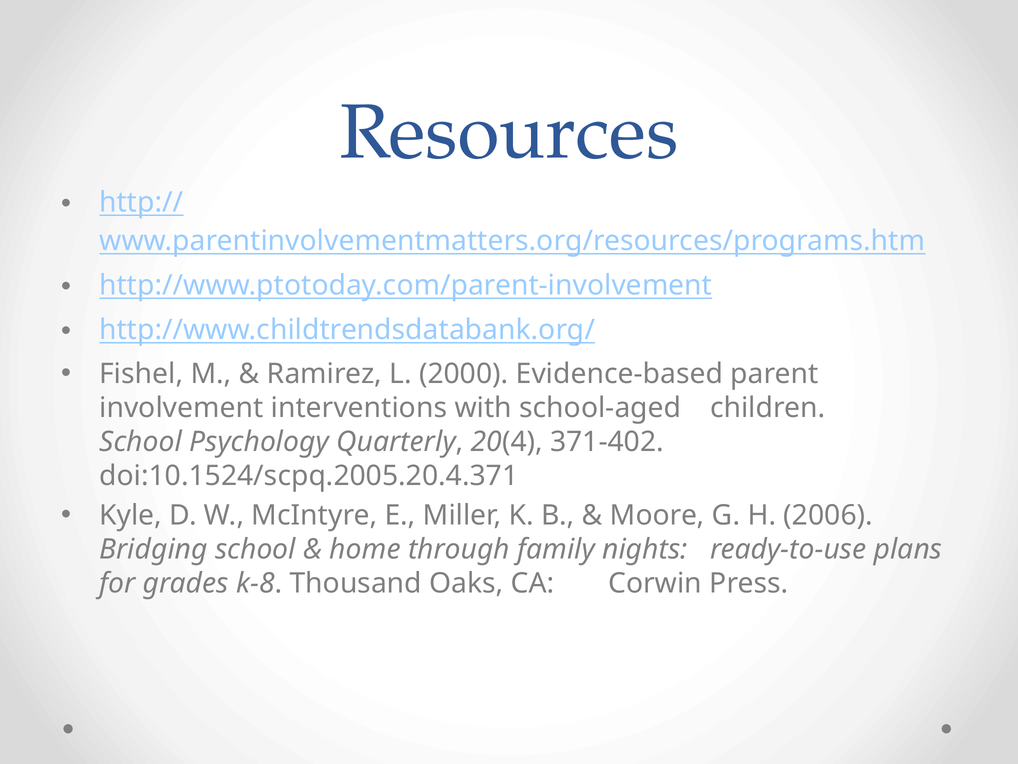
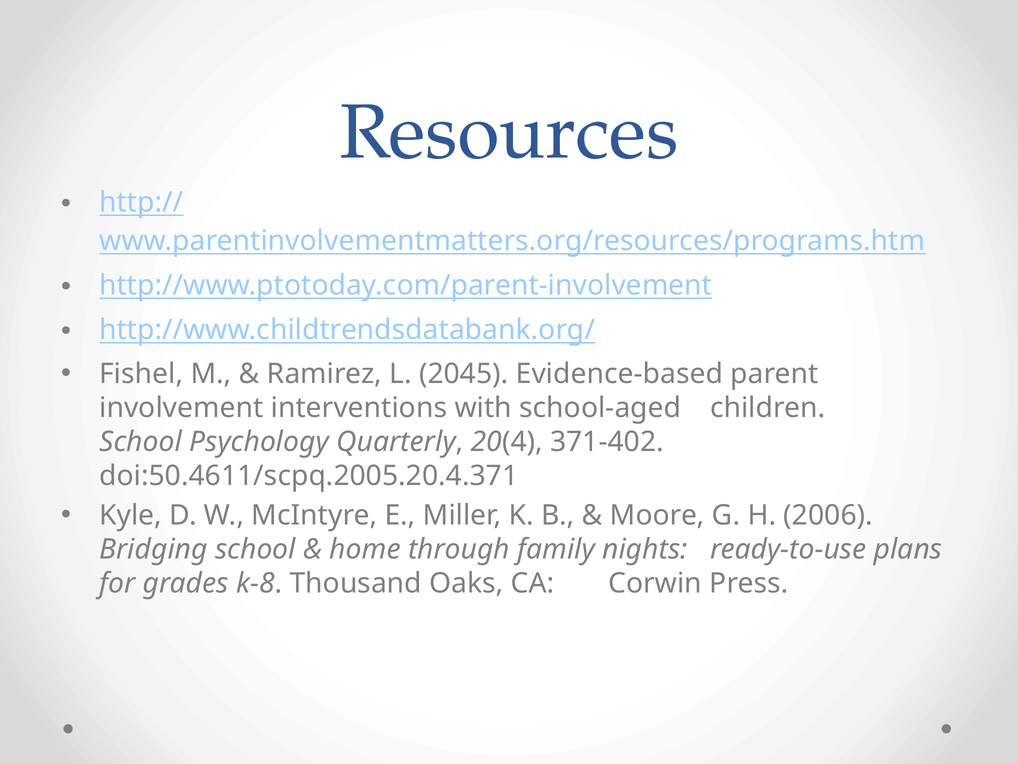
2000: 2000 -> 2045 (464, 374)
doi:10.1524/scpq.2005.20.4.371: doi:10.1524/scpq.2005.20.4.371 -> doi:50.4611/scpq.2005.20.4.371 (309, 476)
